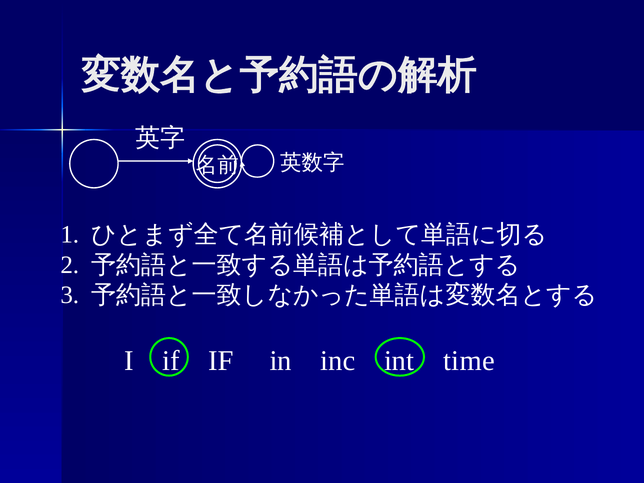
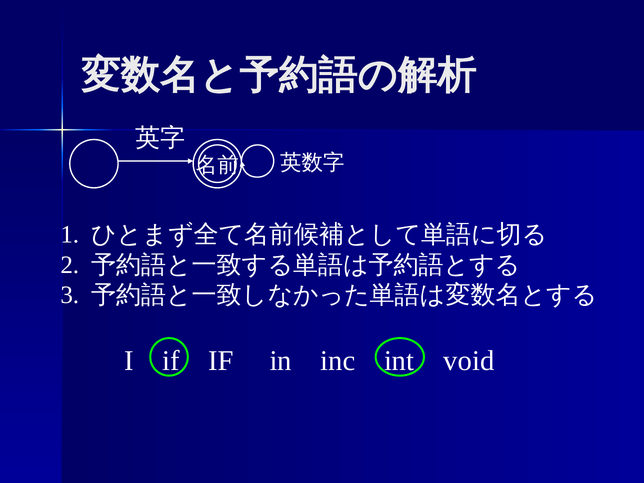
time: time -> void (469, 361)
